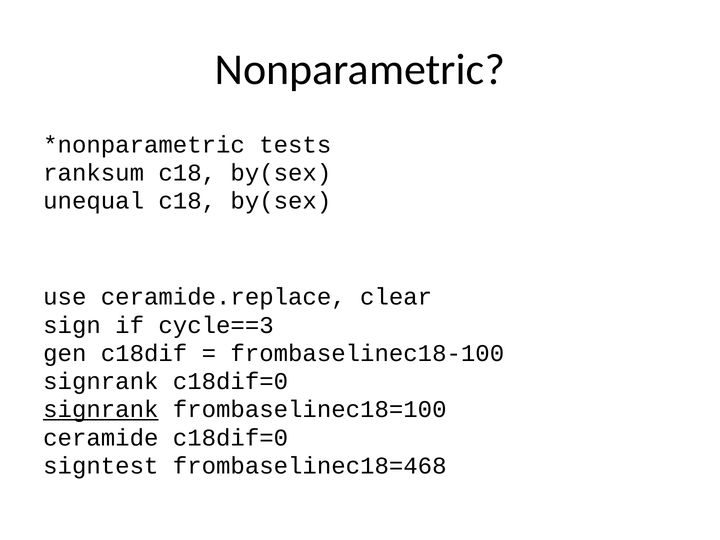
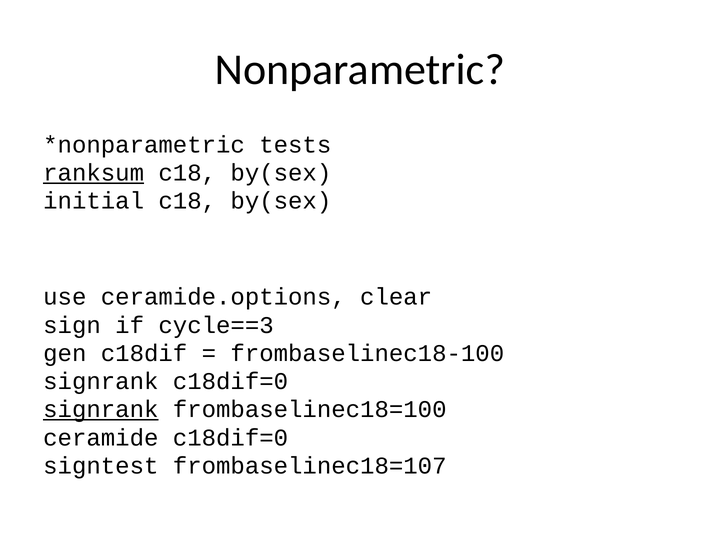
ranksum underline: none -> present (94, 173)
unequal: unequal -> initial (94, 201)
ceramide.replace: ceramide.replace -> ceramide.options (223, 297)
frombaselinec18=468: frombaselinec18=468 -> frombaselinec18=107 (310, 466)
